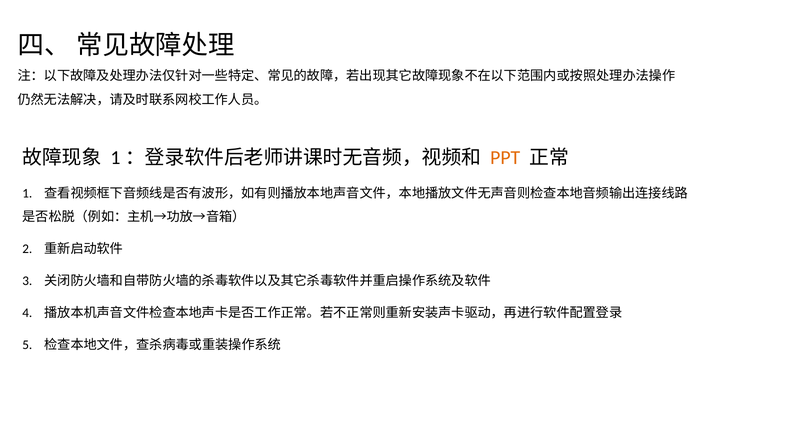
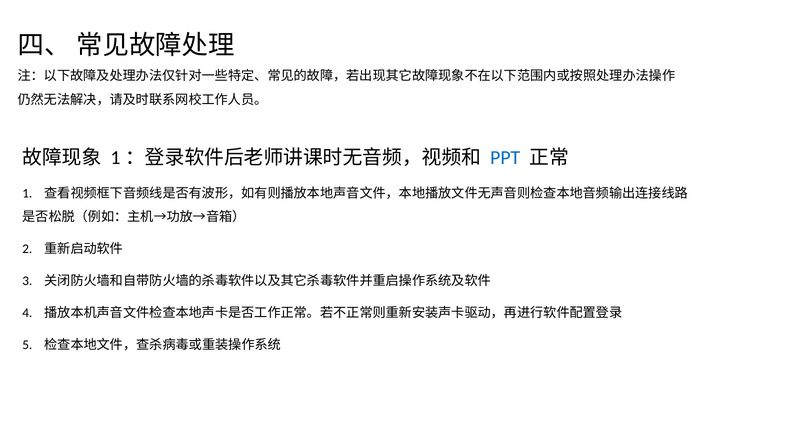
PPT colour: orange -> blue (505, 158)
